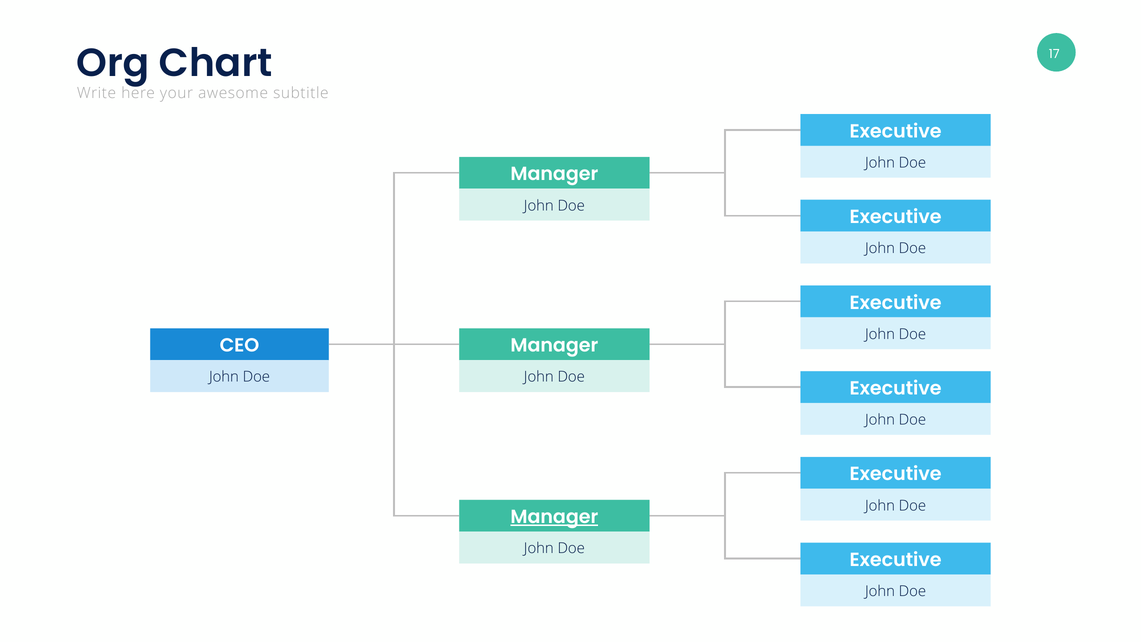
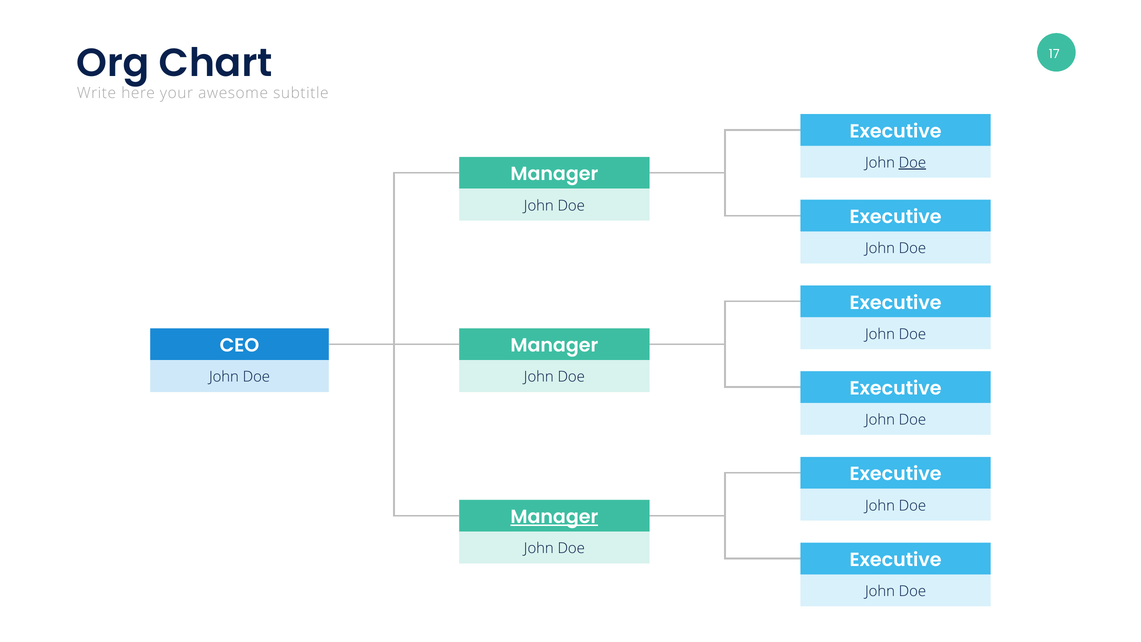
Doe underline: none -> present (912, 163)
